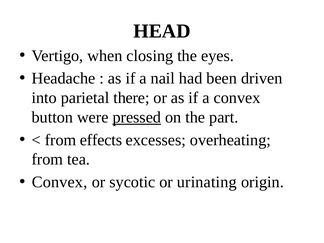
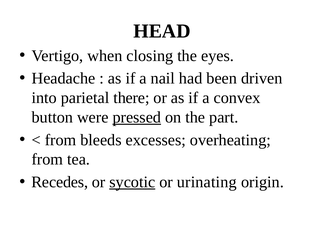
effects: effects -> bleeds (101, 140)
Convex: Convex -> Recedes (60, 182)
sycotic underline: none -> present (132, 182)
